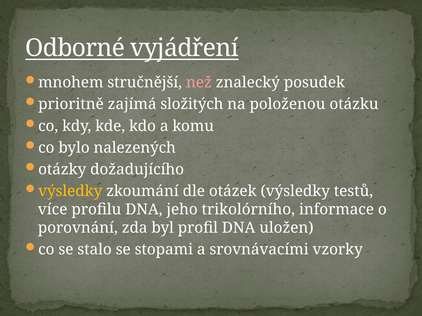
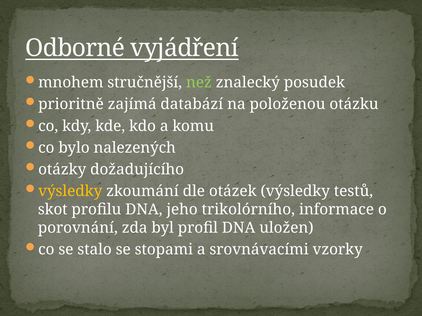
než colour: pink -> light green (199, 83)
složitých: složitých -> databází (192, 104)
více: více -> skot (53, 210)
